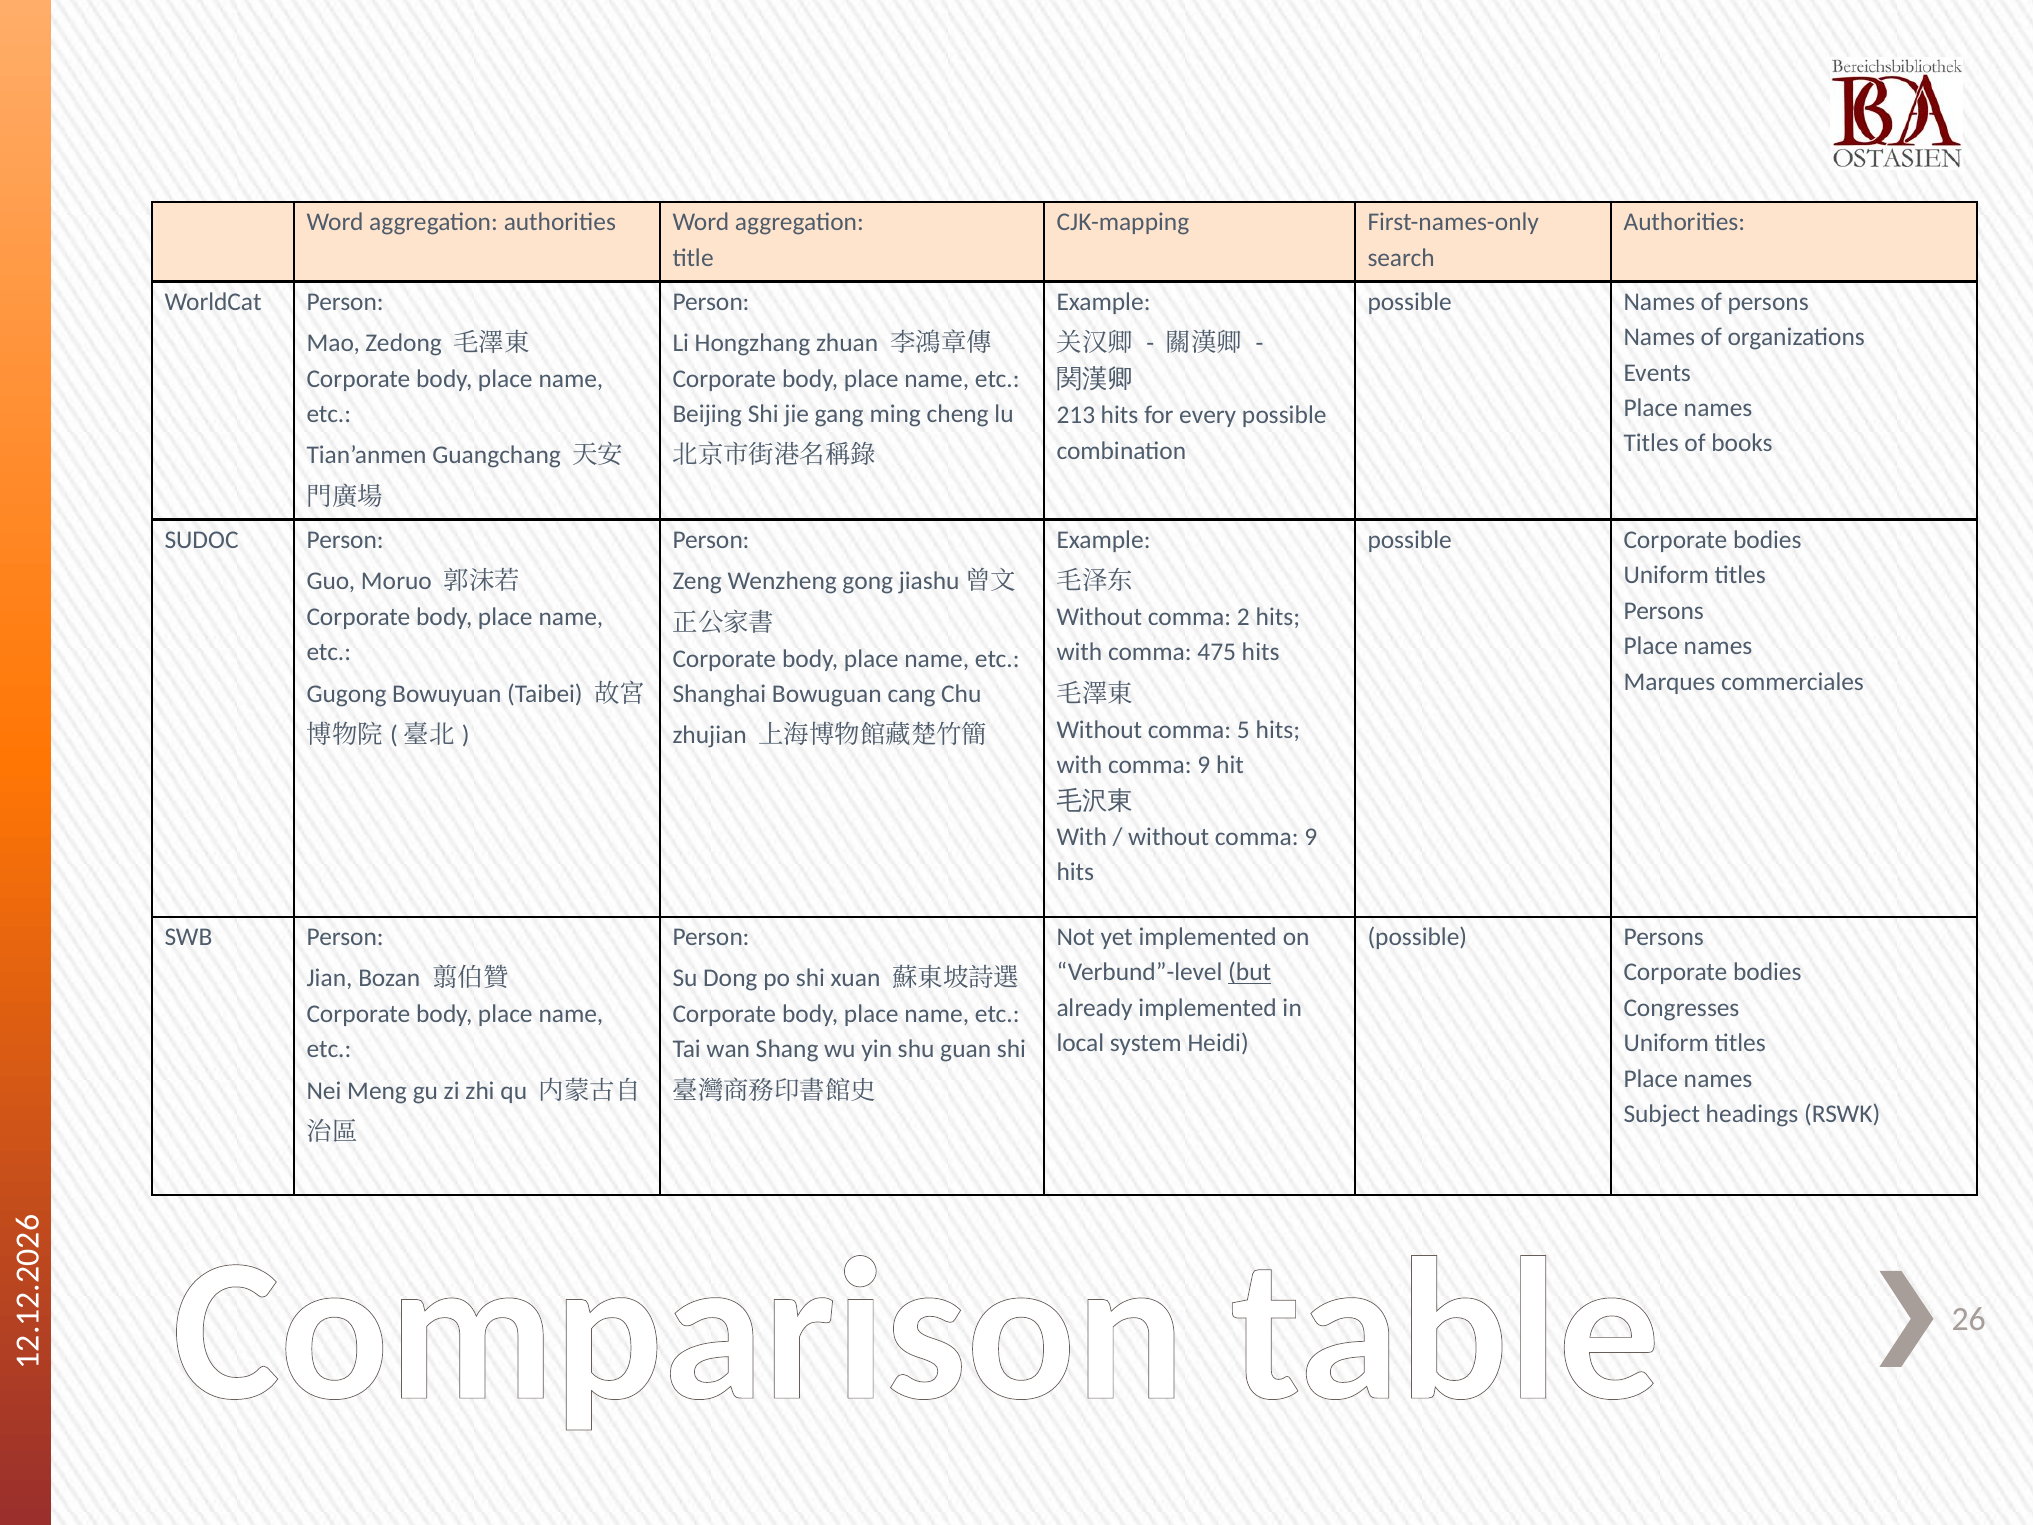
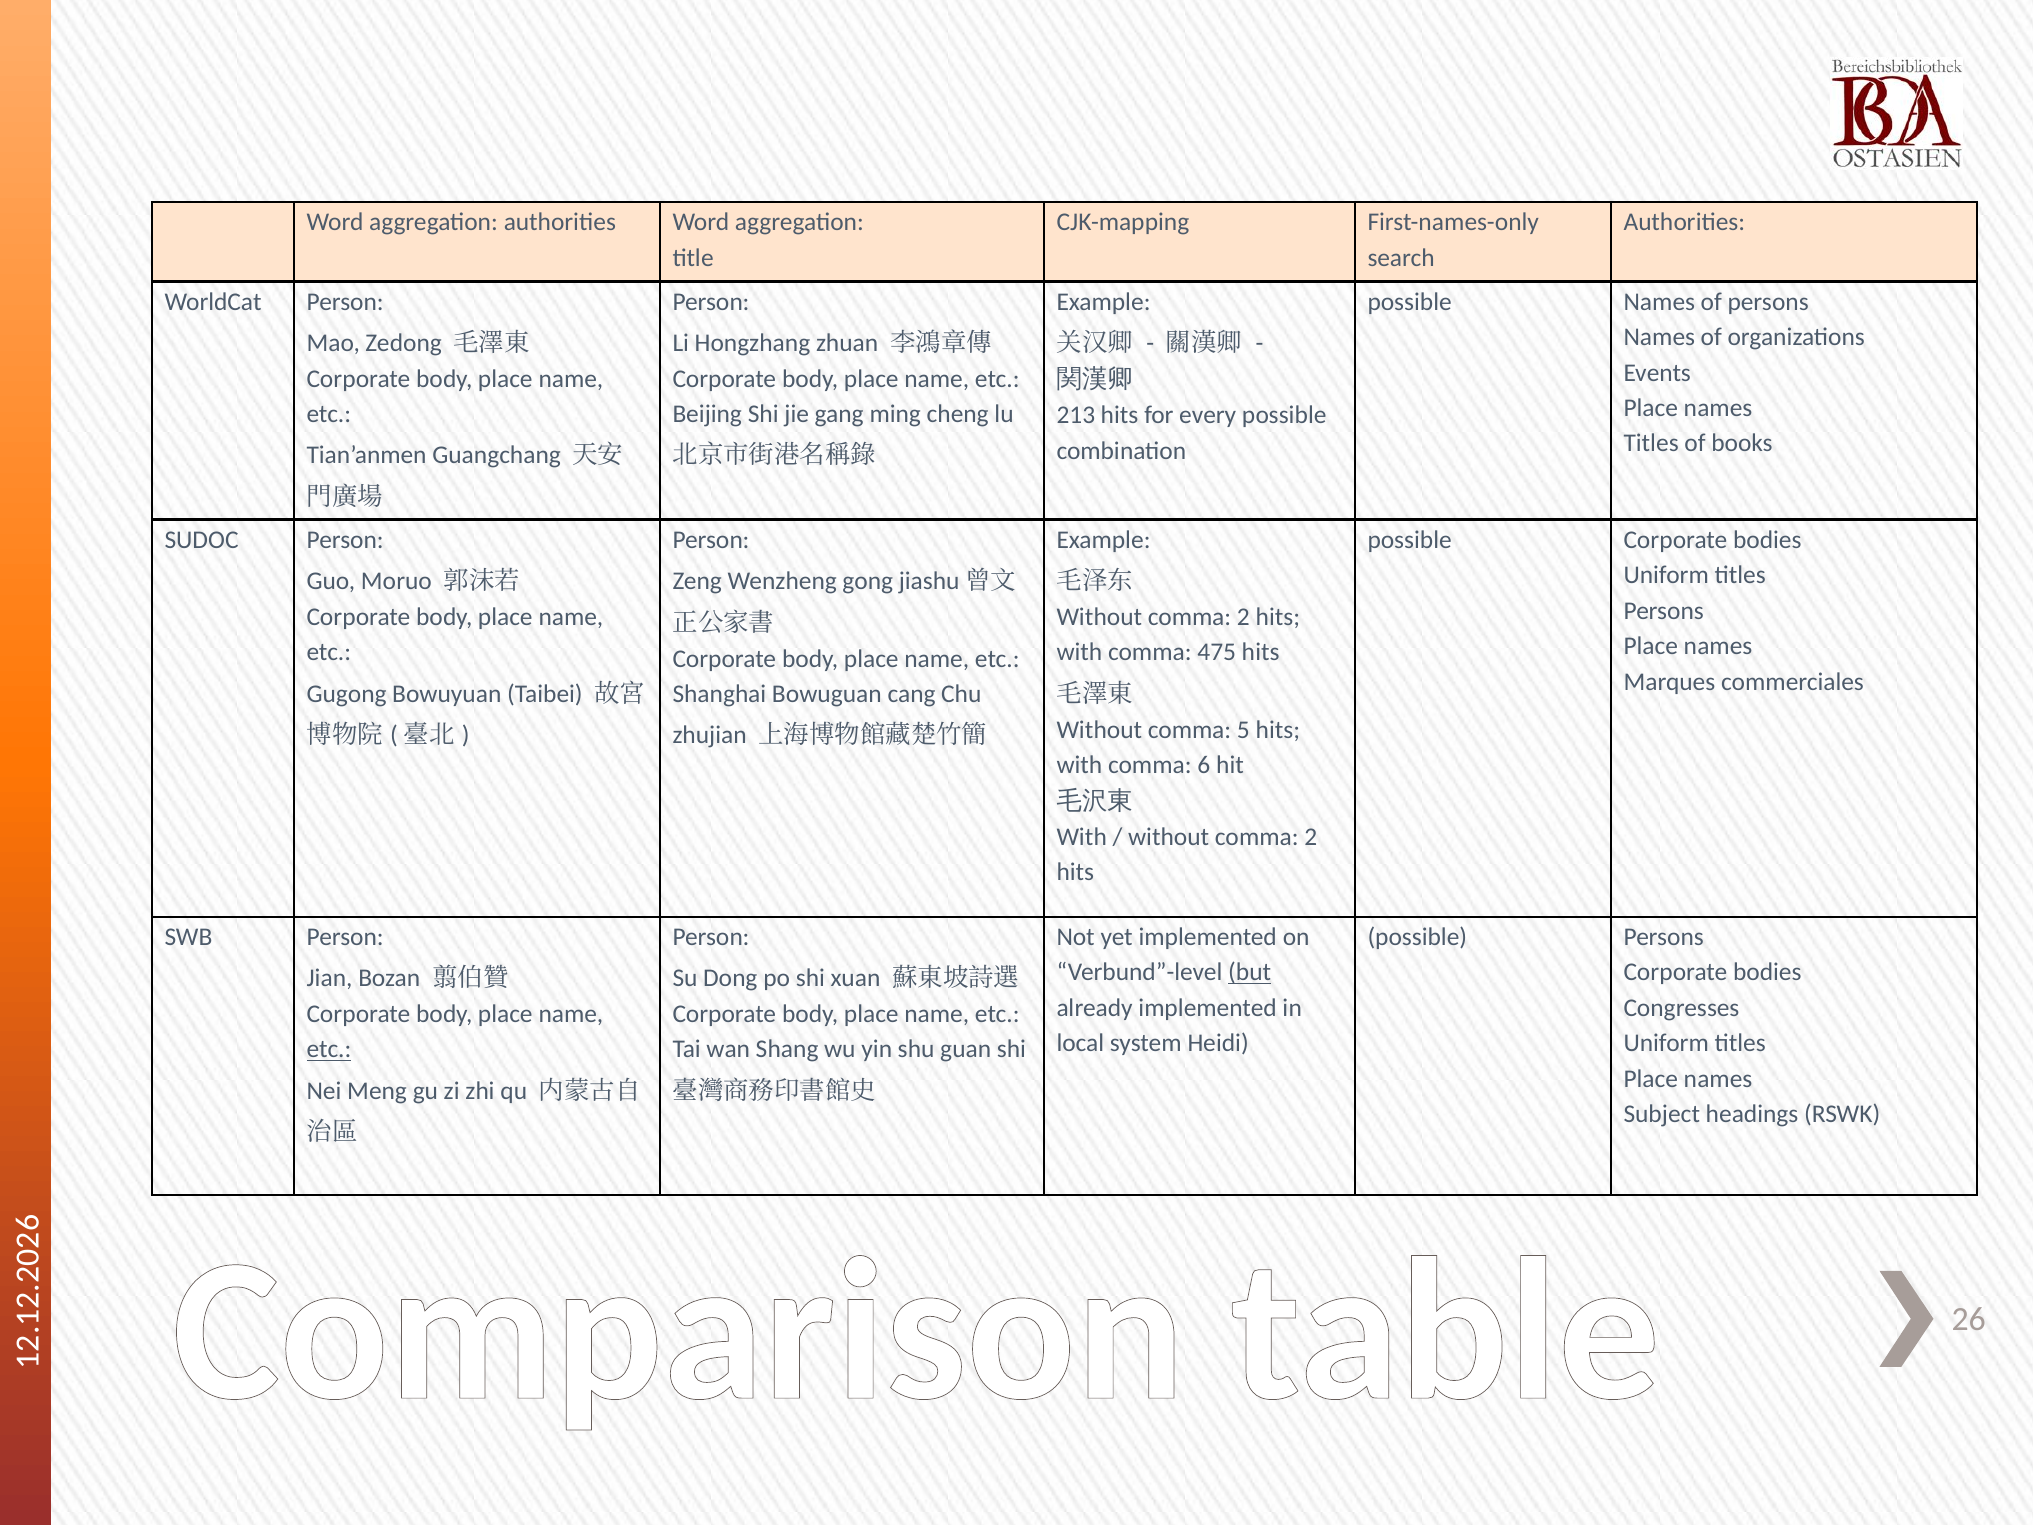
with comma 9: 9 -> 6 (1204, 765)
9: 9 -> 2 (1311, 837)
etc underline: none -> present (329, 1049)
